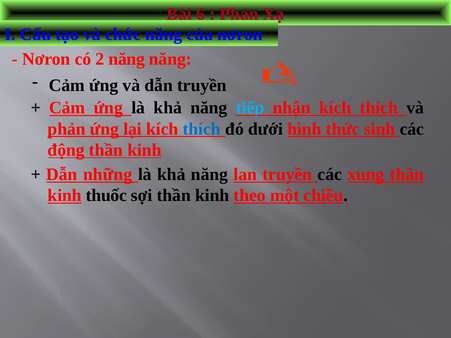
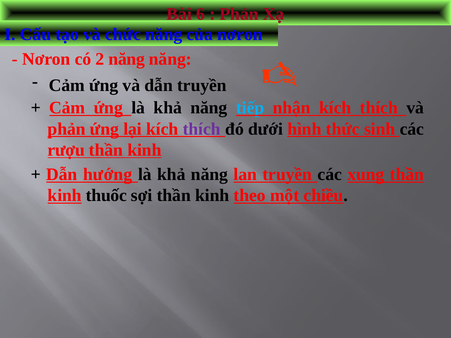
thích colour: blue -> purple (202, 129)
động: động -> rượu (66, 150)
những: những -> hướng (108, 175)
